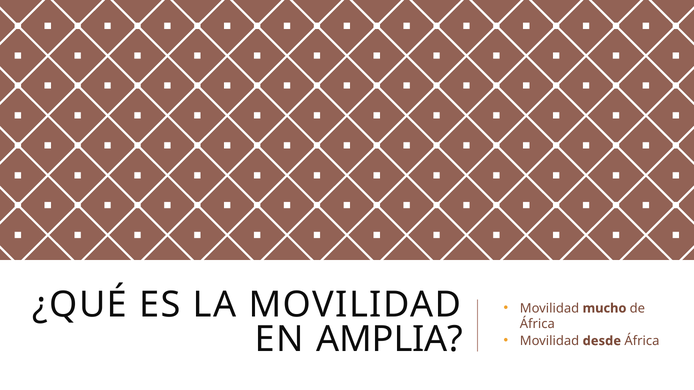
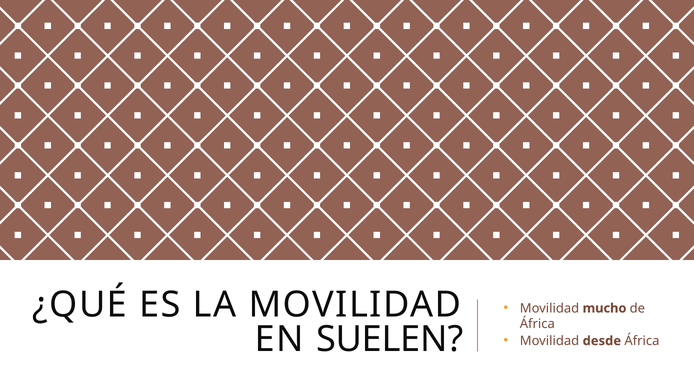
AMPLIA: AMPLIA -> SUELEN (390, 340)
